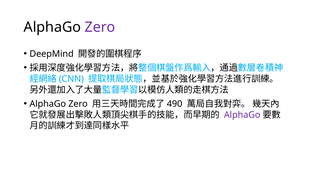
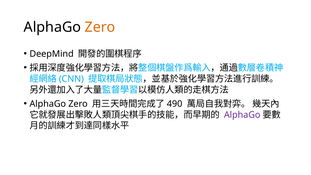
Zero colour: purple -> orange (100, 27)
